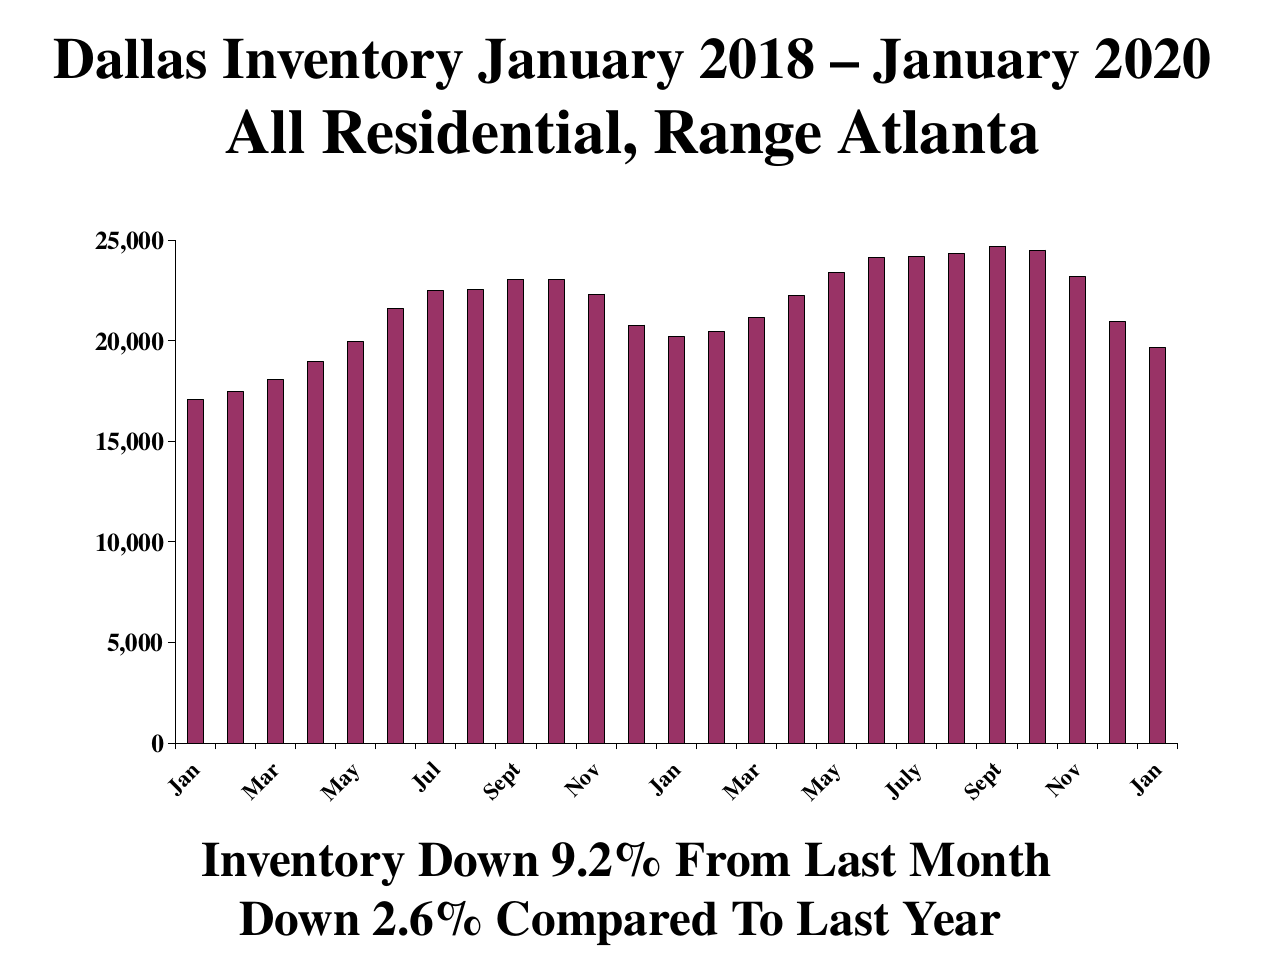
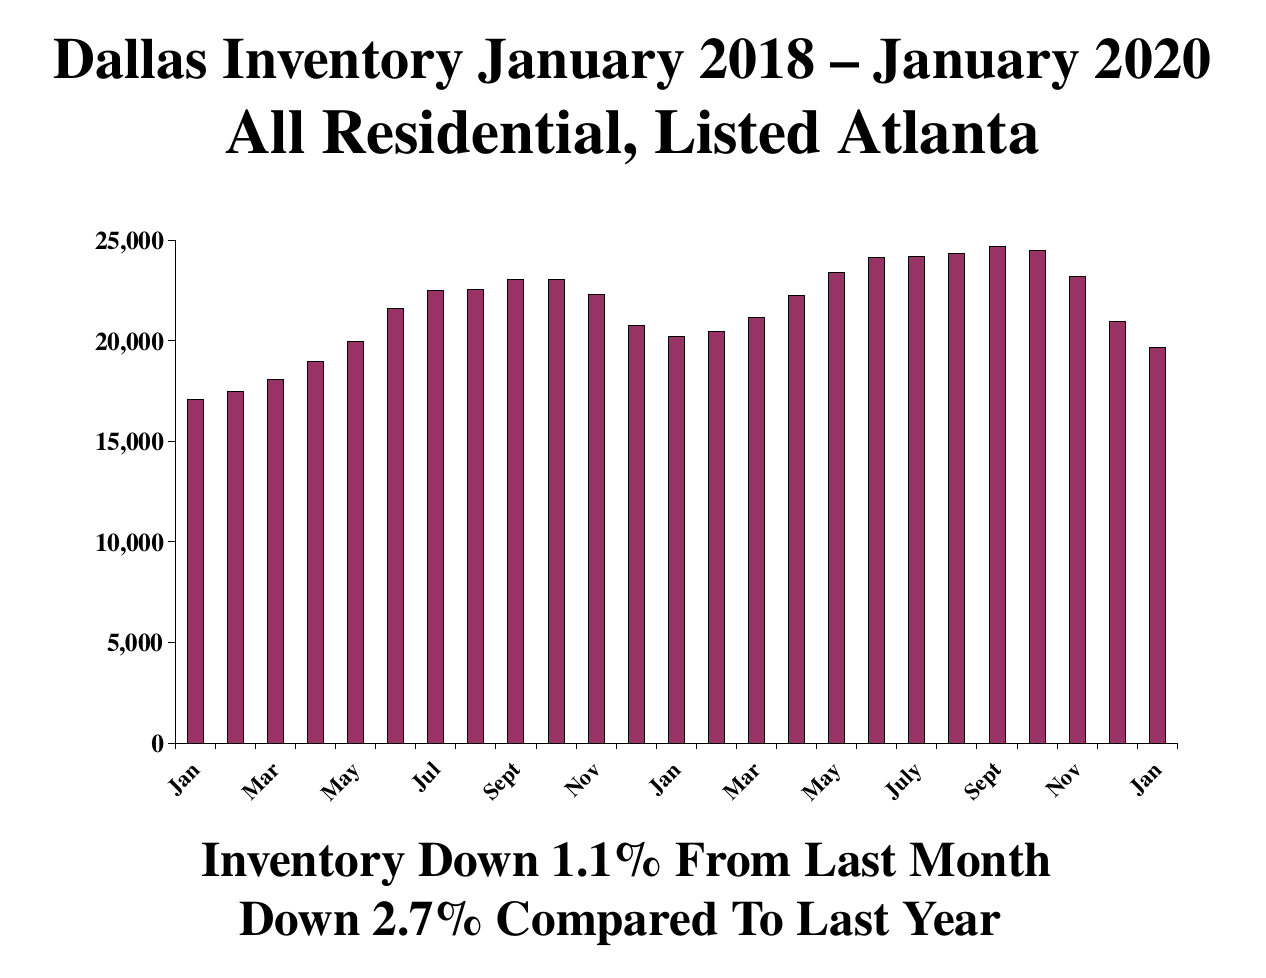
Range: Range -> Listed (738, 133)
9.2%: 9.2% -> 1.1% (607, 861)
2.6%: 2.6% -> 2.7% (428, 920)
